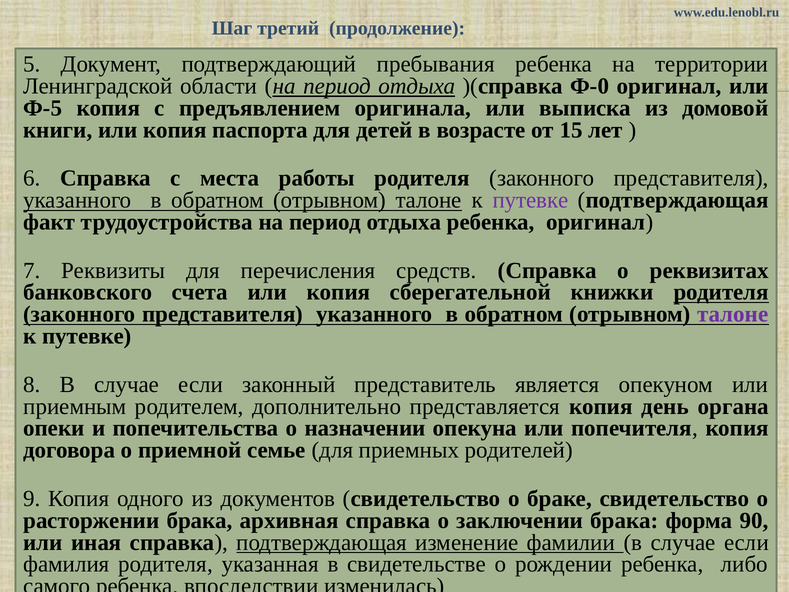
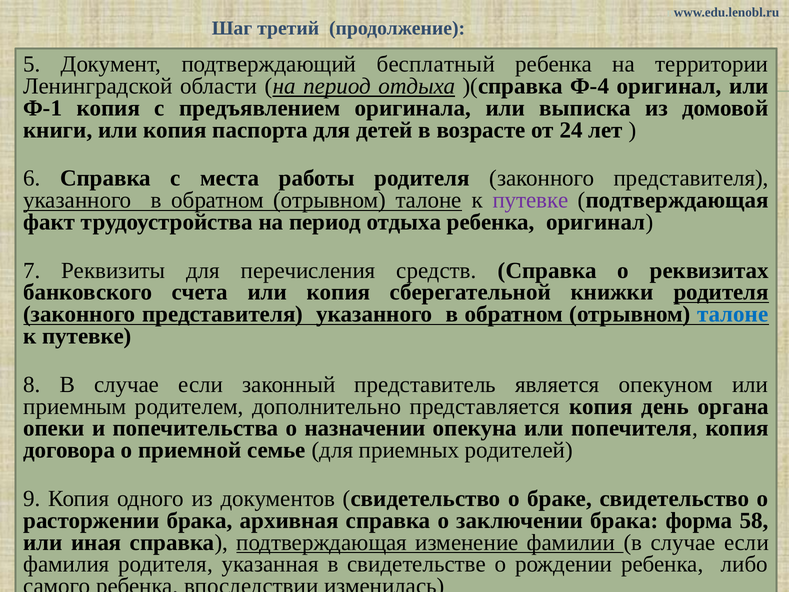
пребывания: пребывания -> бесплатный (436, 64)
Ф-0: Ф-0 -> Ф-4 (590, 86)
Ф-5: Ф-5 -> Ф-1 (43, 108)
15: 15 -> 24 (571, 130)
талоне colour: purple -> blue (733, 314)
90: 90 -> 58 (754, 520)
